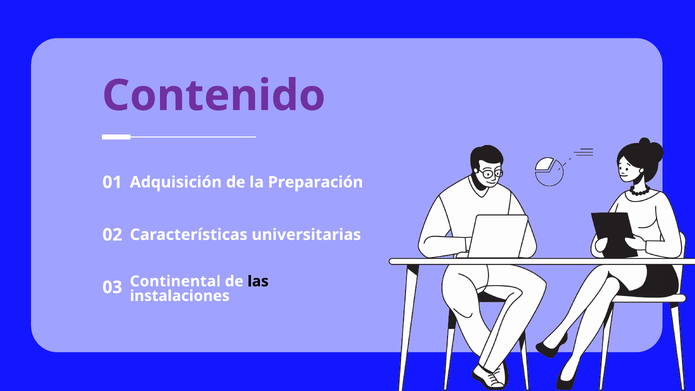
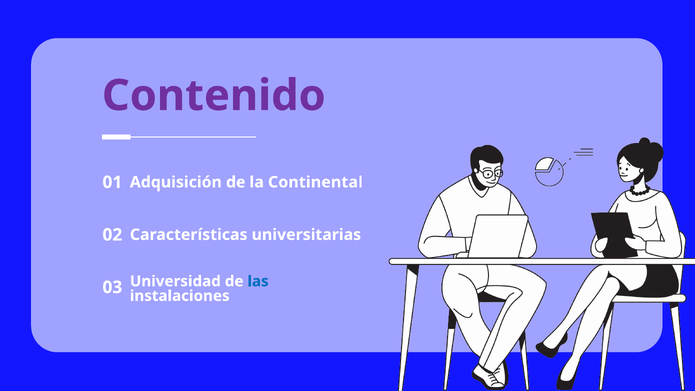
Preparación: Preparación -> Continental (315, 182)
Continental: Continental -> Universidad (175, 281)
las colour: black -> blue (258, 281)
